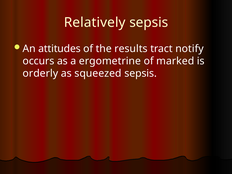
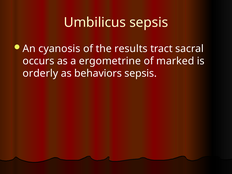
Relatively: Relatively -> Umbilicus (95, 22)
attitudes: attitudes -> cyanosis (59, 49)
notify: notify -> sacral (190, 49)
squeezed: squeezed -> behaviors (98, 73)
